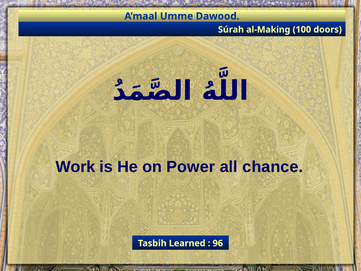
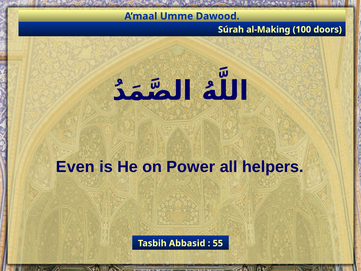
Work: Work -> Even (75, 167)
chance: chance -> helpers (273, 167)
Learned: Learned -> Abbasid (187, 243)
96: 96 -> 55 (218, 243)
